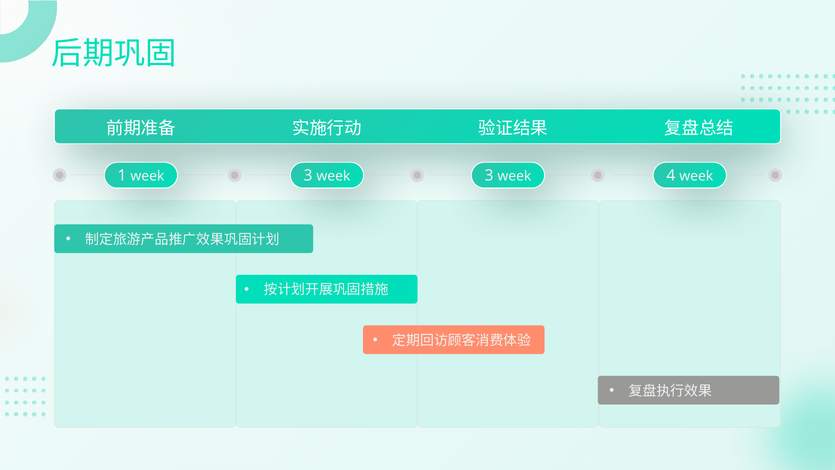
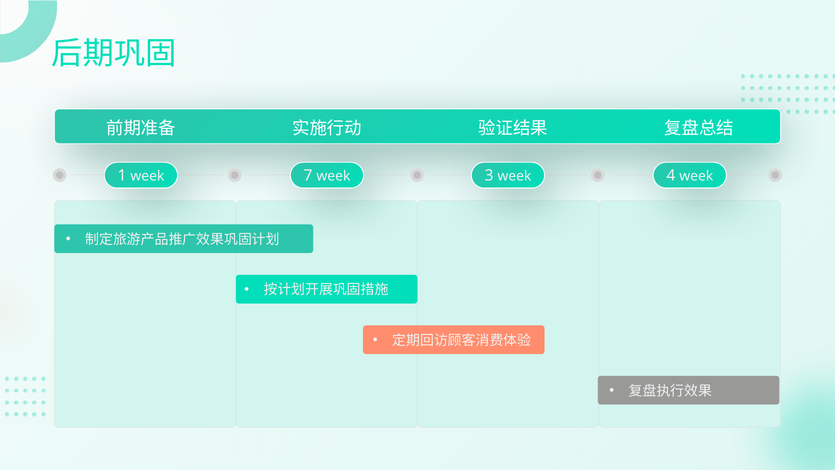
1 week 3: 3 -> 7 (308, 175)
